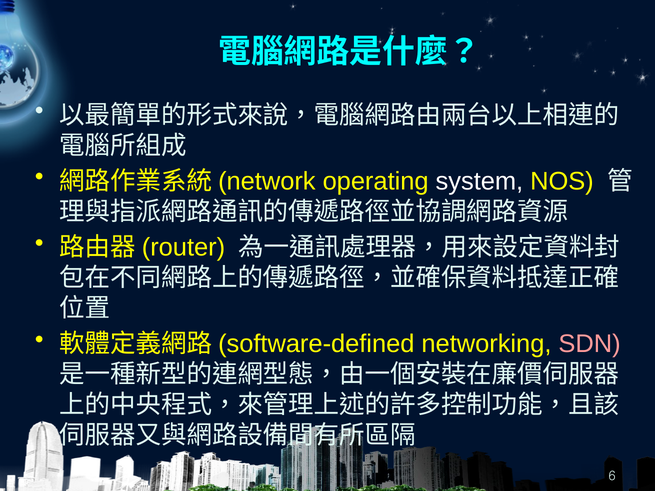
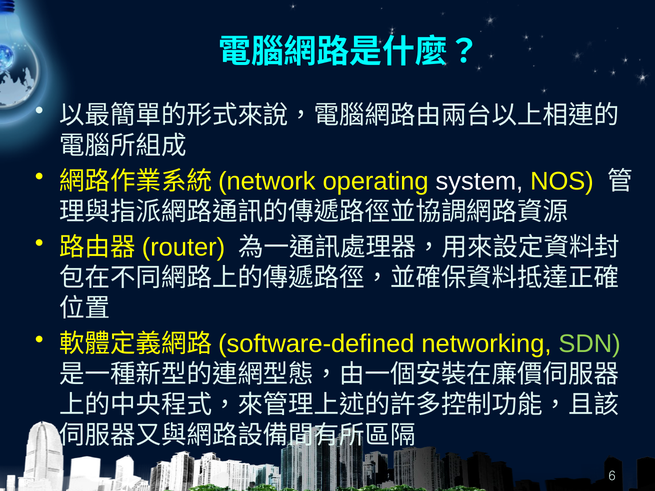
SDN colour: pink -> light green (590, 344)
